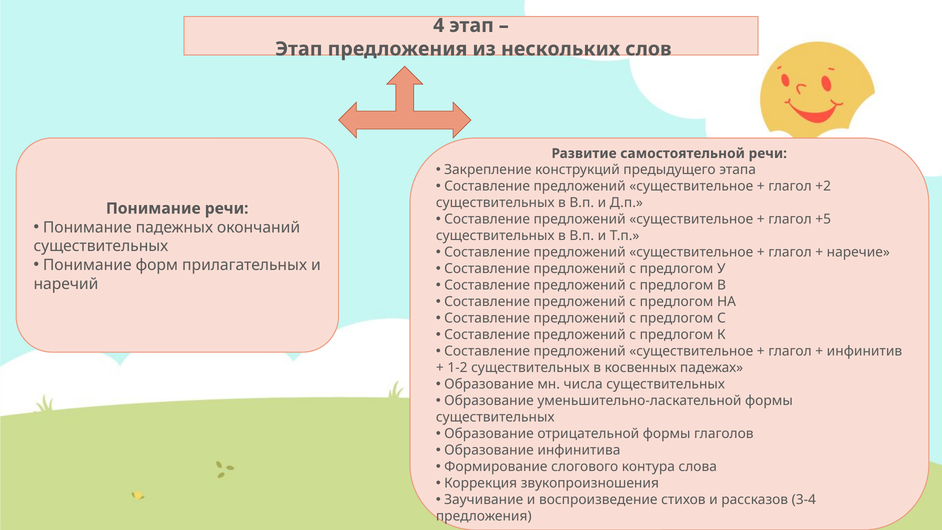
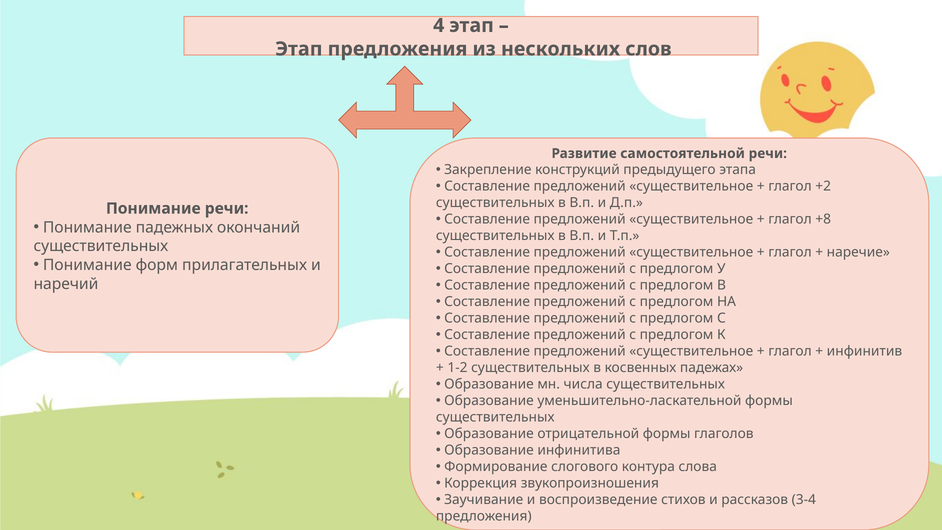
+5: +5 -> +8 (823, 219)
